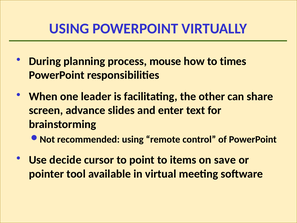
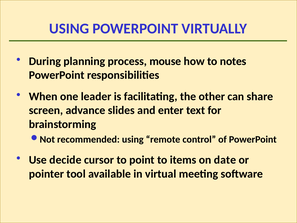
times: times -> notes (233, 61)
save: save -> date (225, 160)
